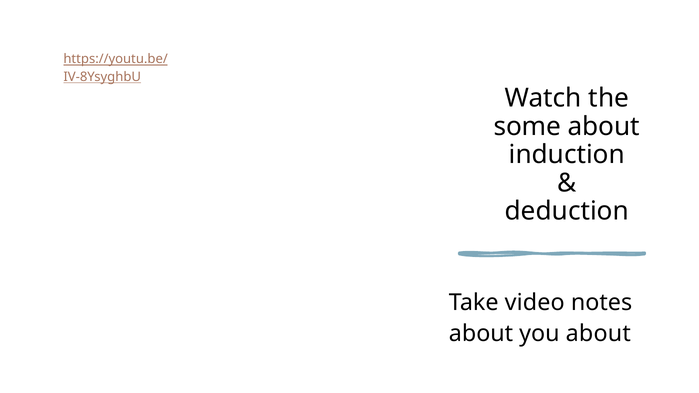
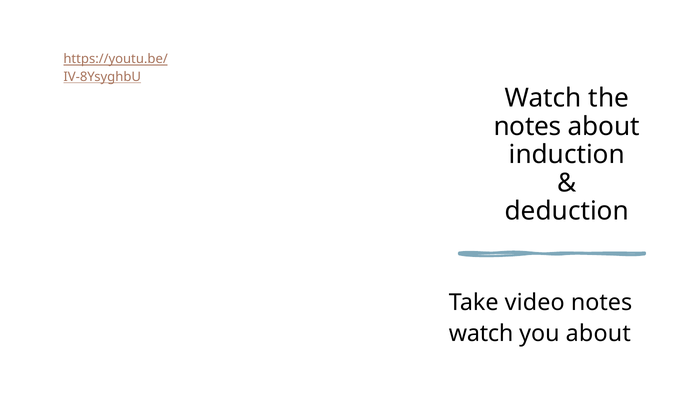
some: some -> notes (527, 126)
about: about -> watch (481, 334)
